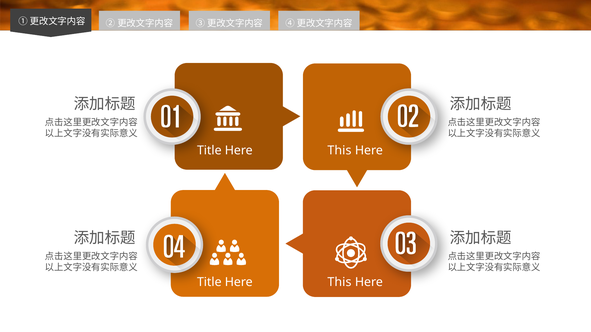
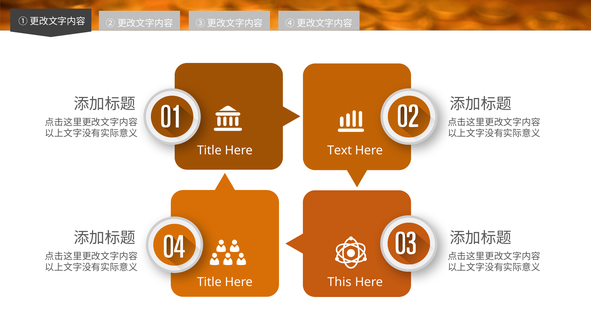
This: This -> Text (340, 151)
